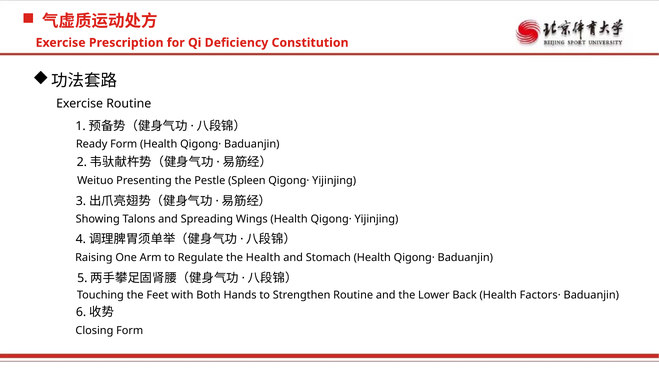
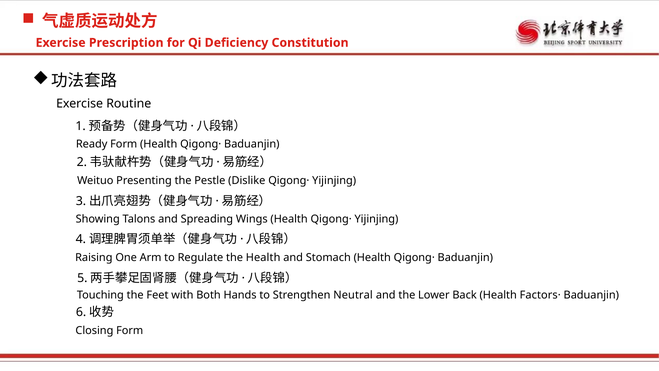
Spleen: Spleen -> Dislike (247, 180)
Strengthen Routine: Routine -> Neutral (353, 295)
